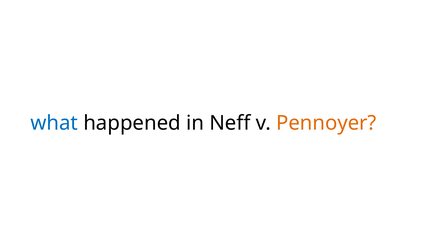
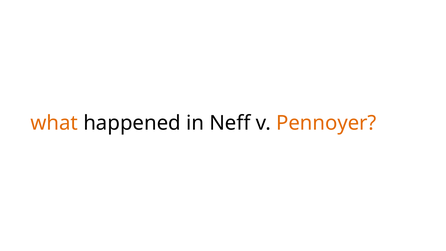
what colour: blue -> orange (54, 123)
